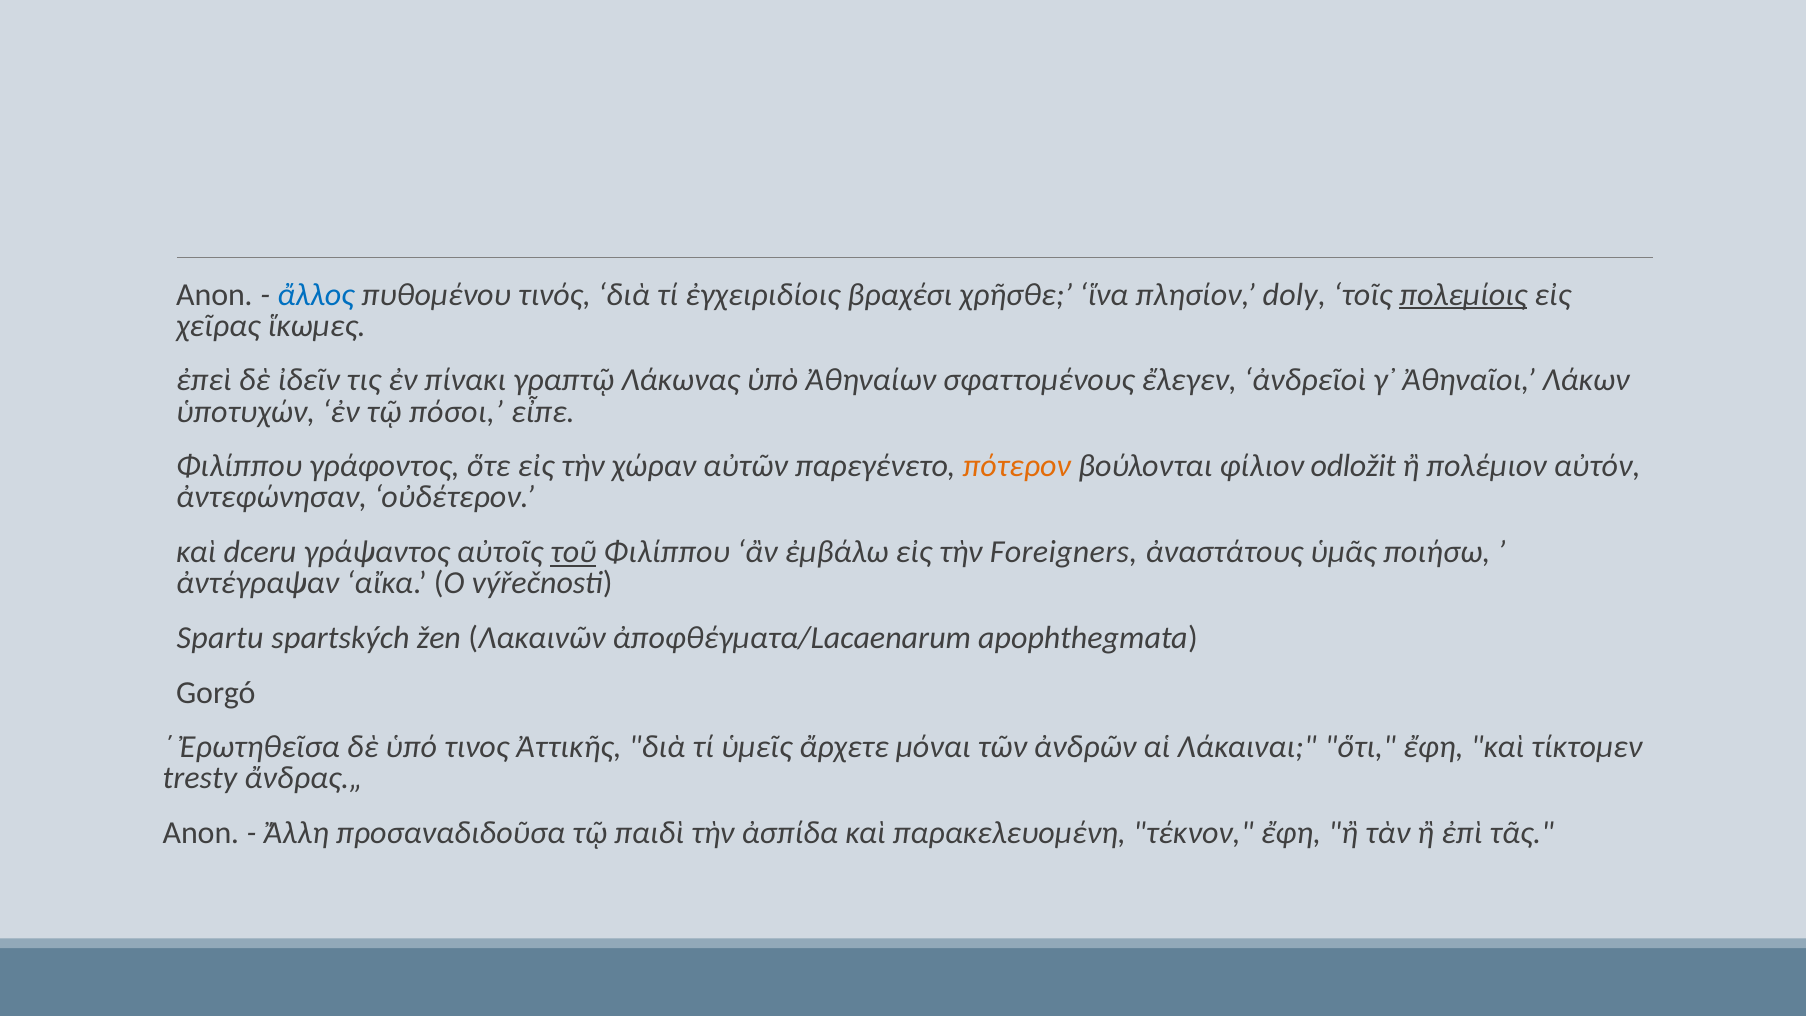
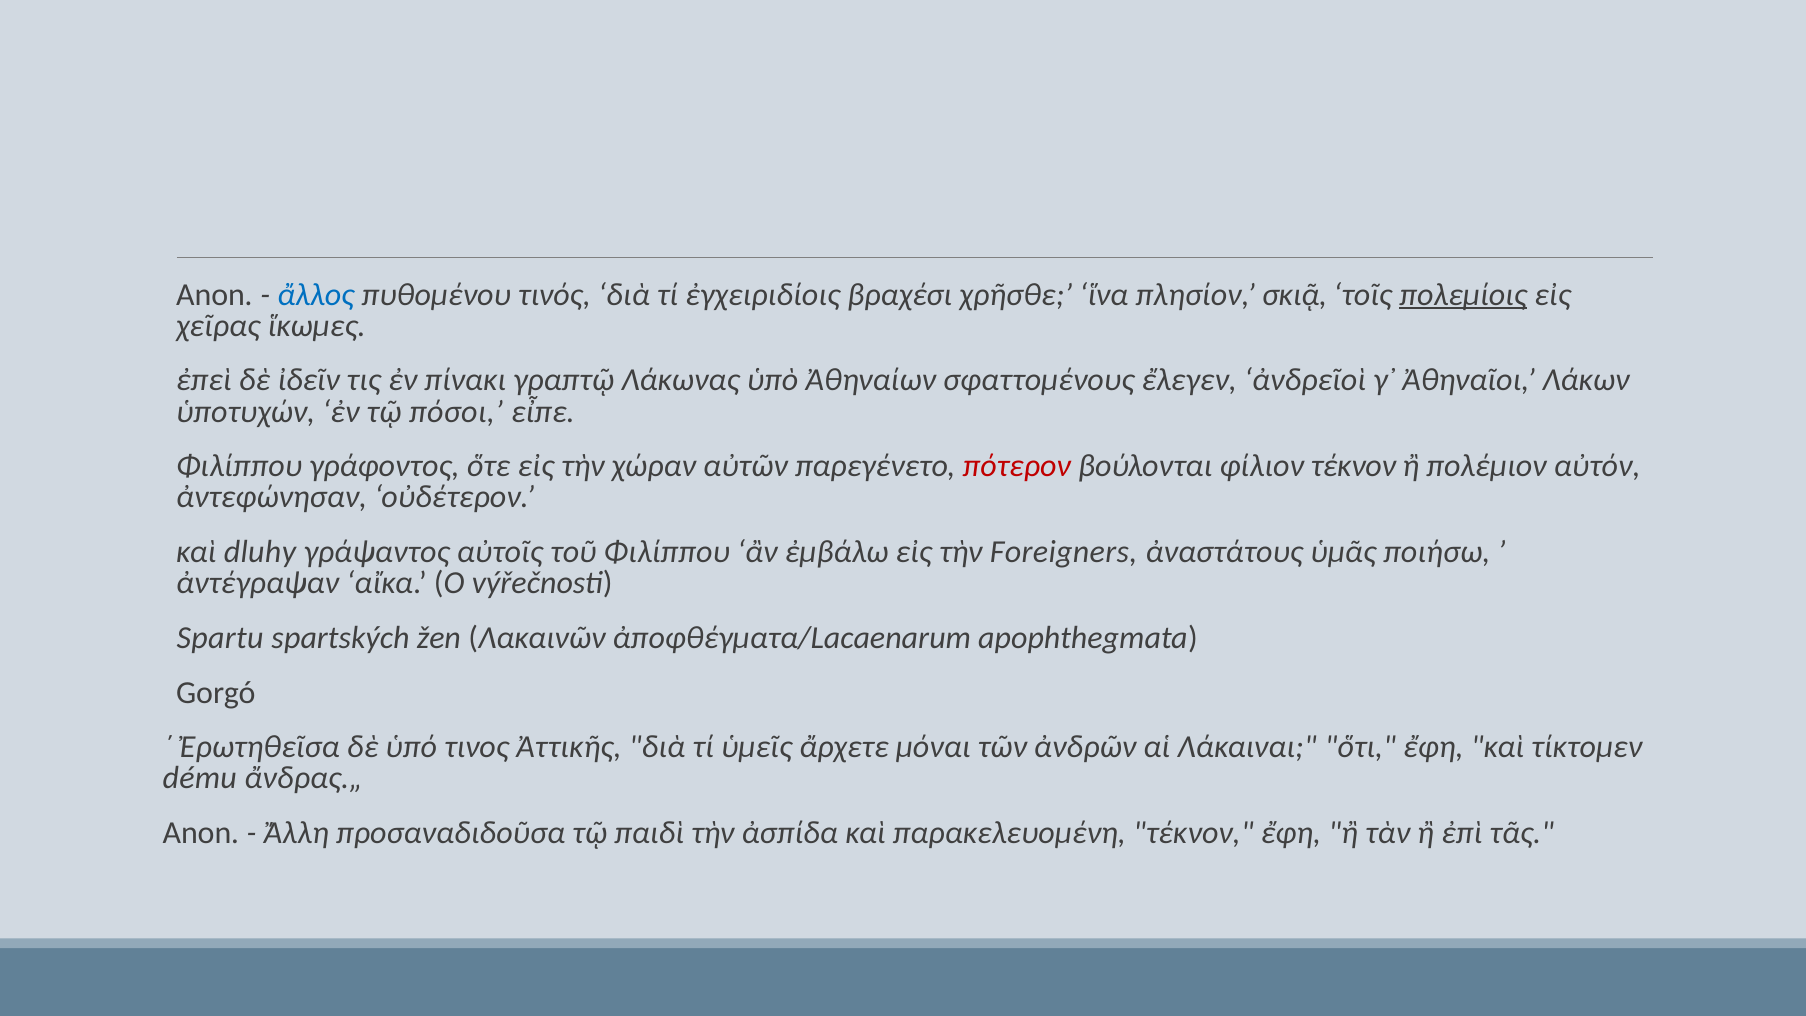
doly: doly -> σκιᾷ (1295, 295)
πότερον colour: orange -> red (1017, 466)
φίλιον odložit: odložit -> τέκνον (1353, 466)
dceru: dceru -> dluhy (260, 552)
τοῦ underline: present -> none (573, 552)
tresty: tresty -> dému (200, 778)
